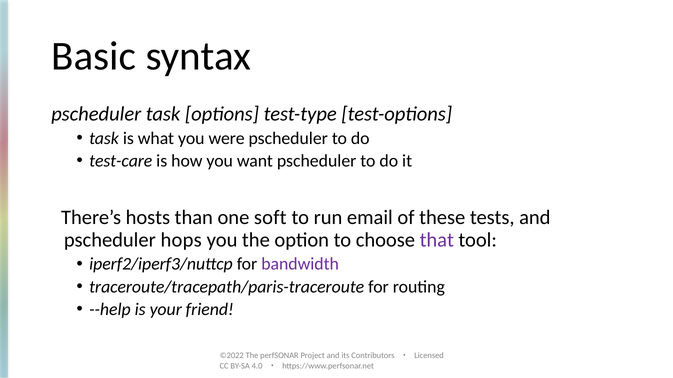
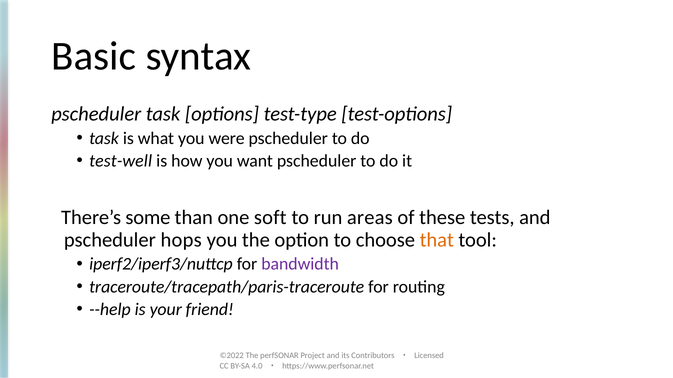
test-care: test-care -> test-well (121, 161)
hosts: hosts -> some (148, 218)
email: email -> areas (370, 218)
that colour: purple -> orange (437, 240)
